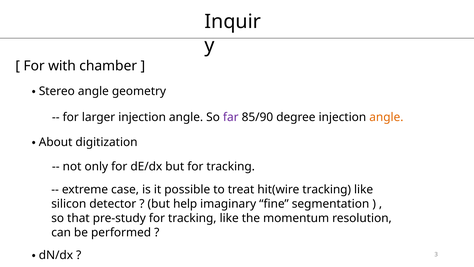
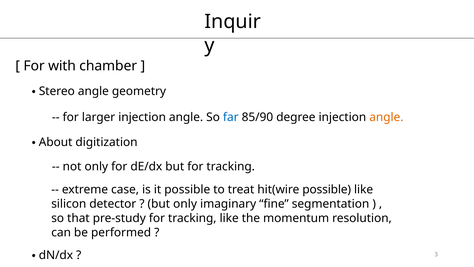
far colour: purple -> blue (231, 117)
hit(wire tracking: tracking -> possible (327, 189)
but help: help -> only (185, 204)
